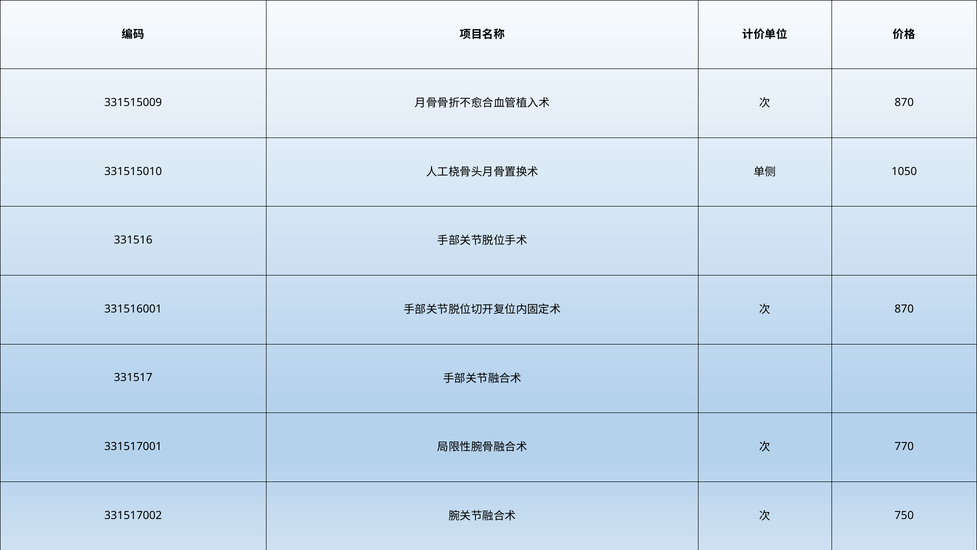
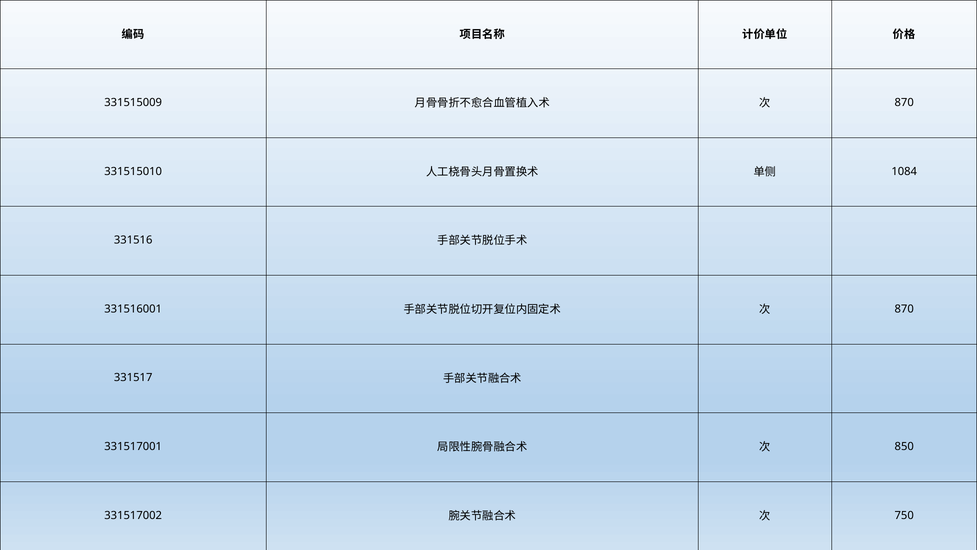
1050: 1050 -> 1084 (904, 171)
770: 770 -> 850 (904, 446)
